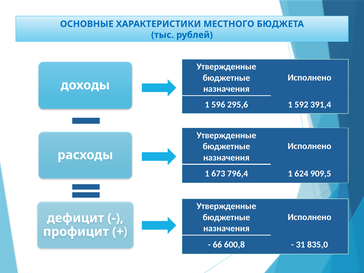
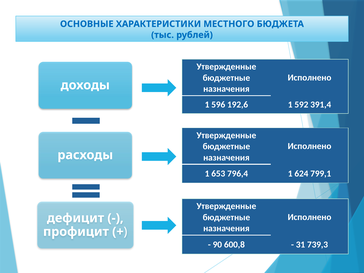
295,6: 295,6 -> 192,6 (238, 105)
673: 673 -> 653 (218, 174)
909,5: 909,5 -> 799,1 (321, 174)
66: 66 -> 90 (217, 245)
835,0: 835,0 -> 739,3 (318, 245)
